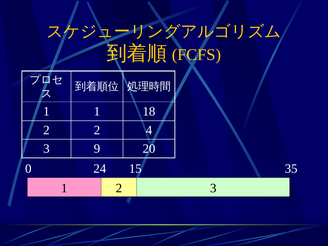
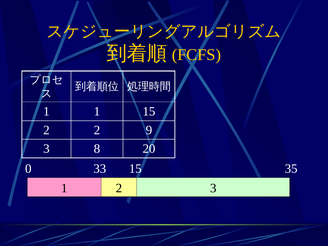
1 18: 18 -> 15 (149, 111)
4: 4 -> 9 (149, 130)
9: 9 -> 8 (97, 149)
24: 24 -> 33 (100, 169)
